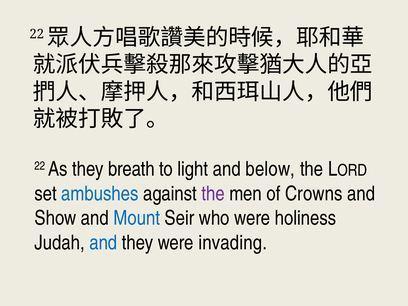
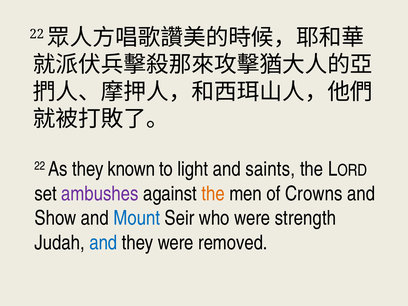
breath: breath -> known (131, 169)
below: below -> saints (270, 169)
ambushes colour: blue -> purple (100, 194)
the colour: purple -> orange (213, 194)
holiness: holiness -> strength (305, 218)
invading: invading -> removed (233, 243)
